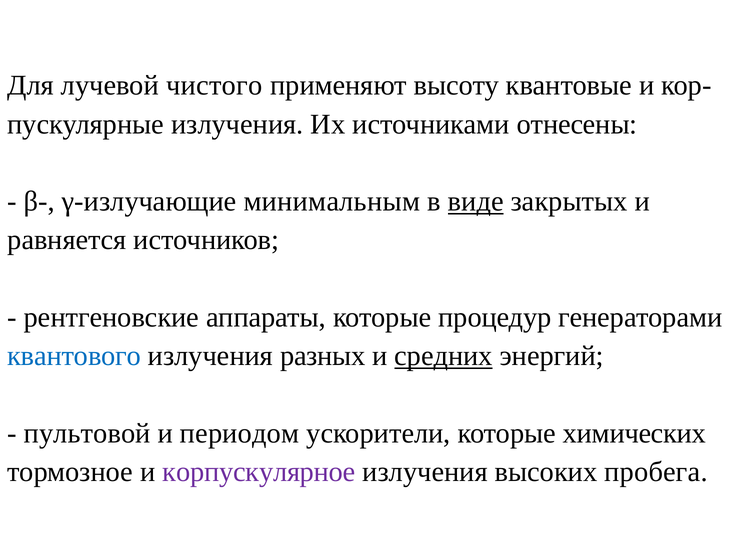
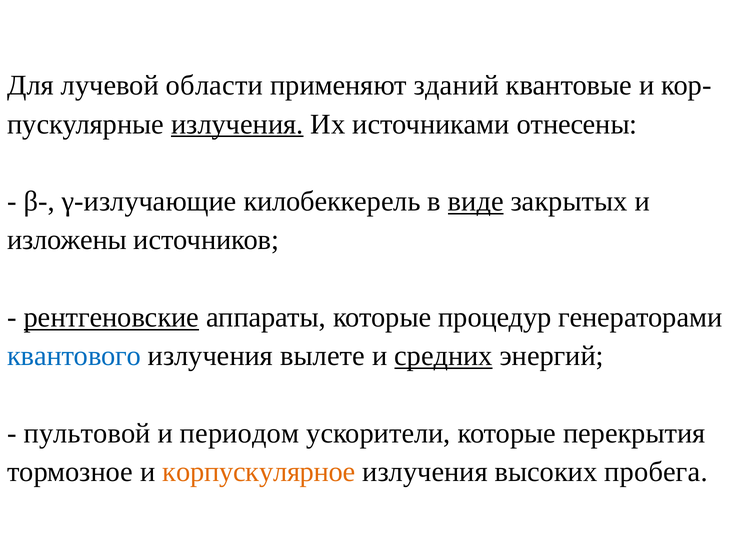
чистого: чистого -> области (214, 86)
высоту: высоту -> зданий (456, 86)
излучения underline: none -> present (237, 124)
минимальным: минимальным -> килобеккерель (332, 201)
равняется: равняется -> изложены (67, 240)
рентгеновские underline: none -> present (111, 317)
разных: разных -> вылете (323, 356)
химических: химических -> перекрытия (634, 433)
корпускулярное colour: purple -> orange (259, 472)
